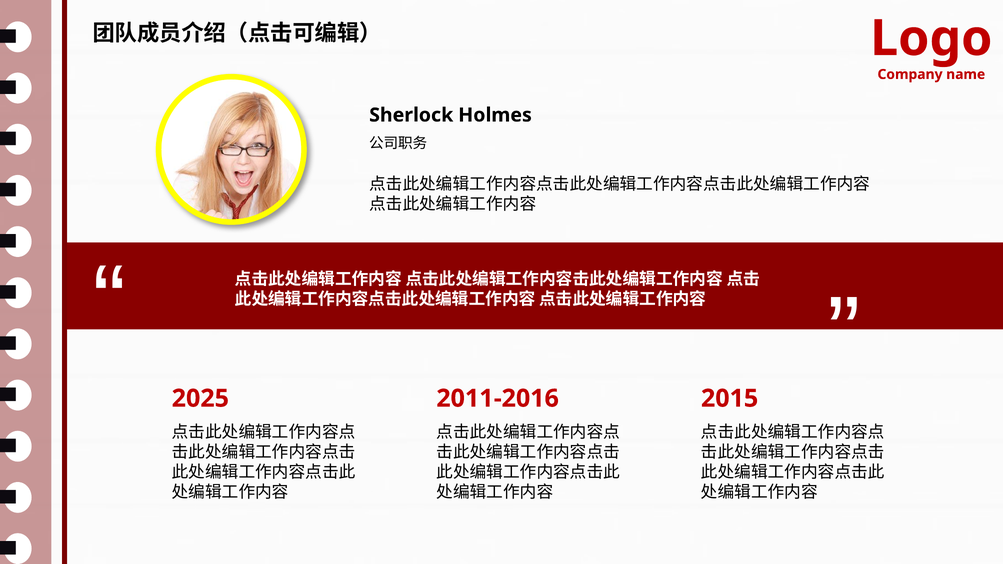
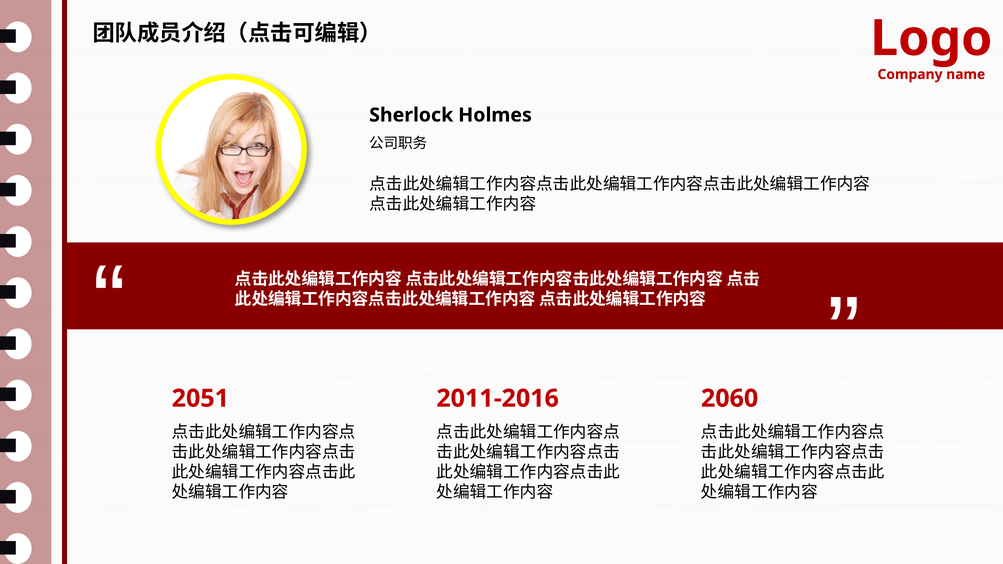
2025: 2025 -> 2051 (200, 399)
2015: 2015 -> 2060 (730, 399)
